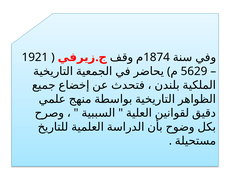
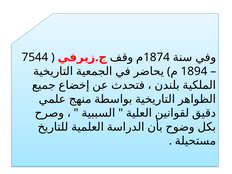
1921: 1921 -> 7544 (35, 57)
5629: 5629 -> 1894 (194, 71)
